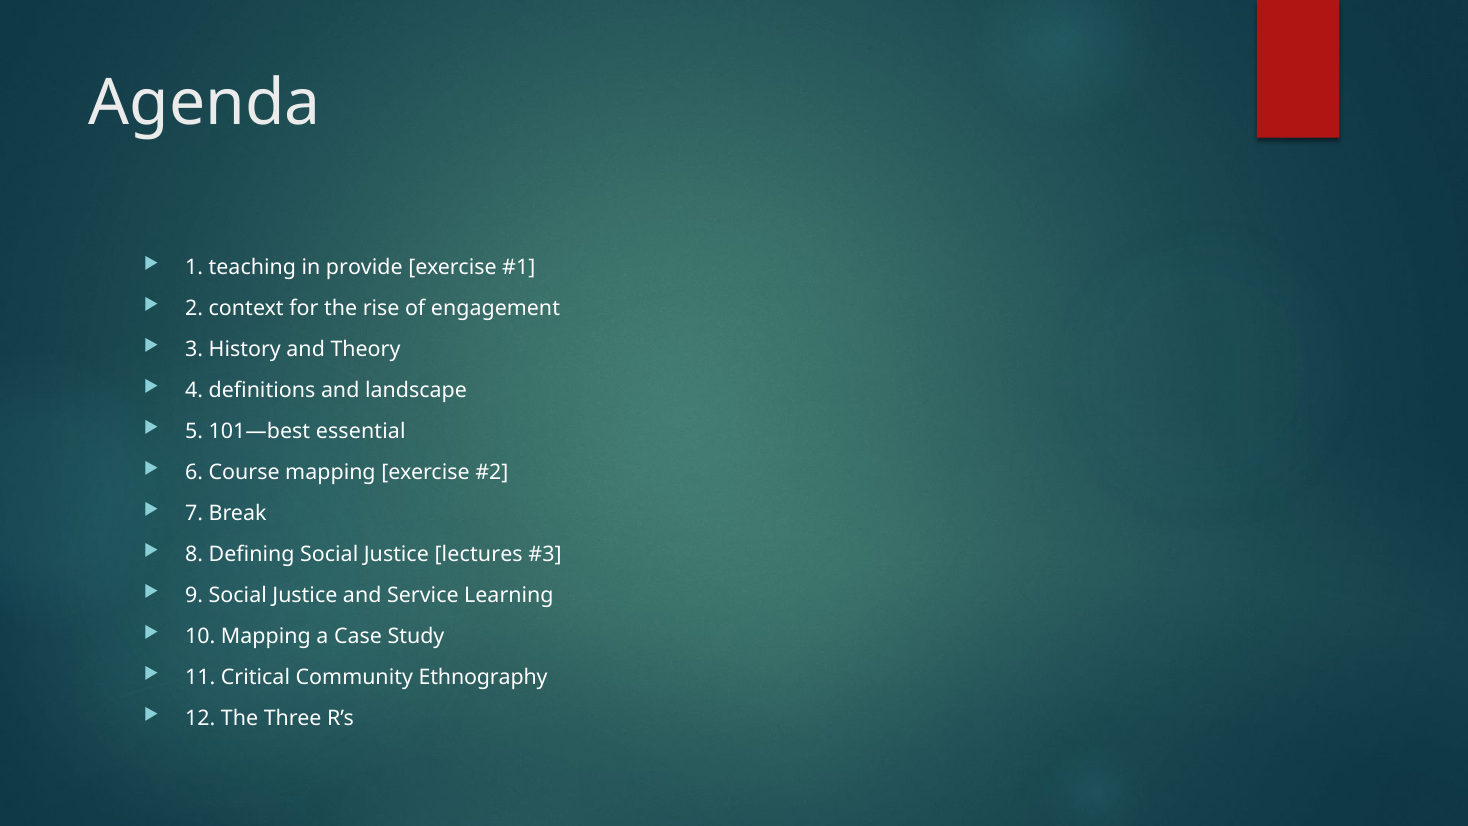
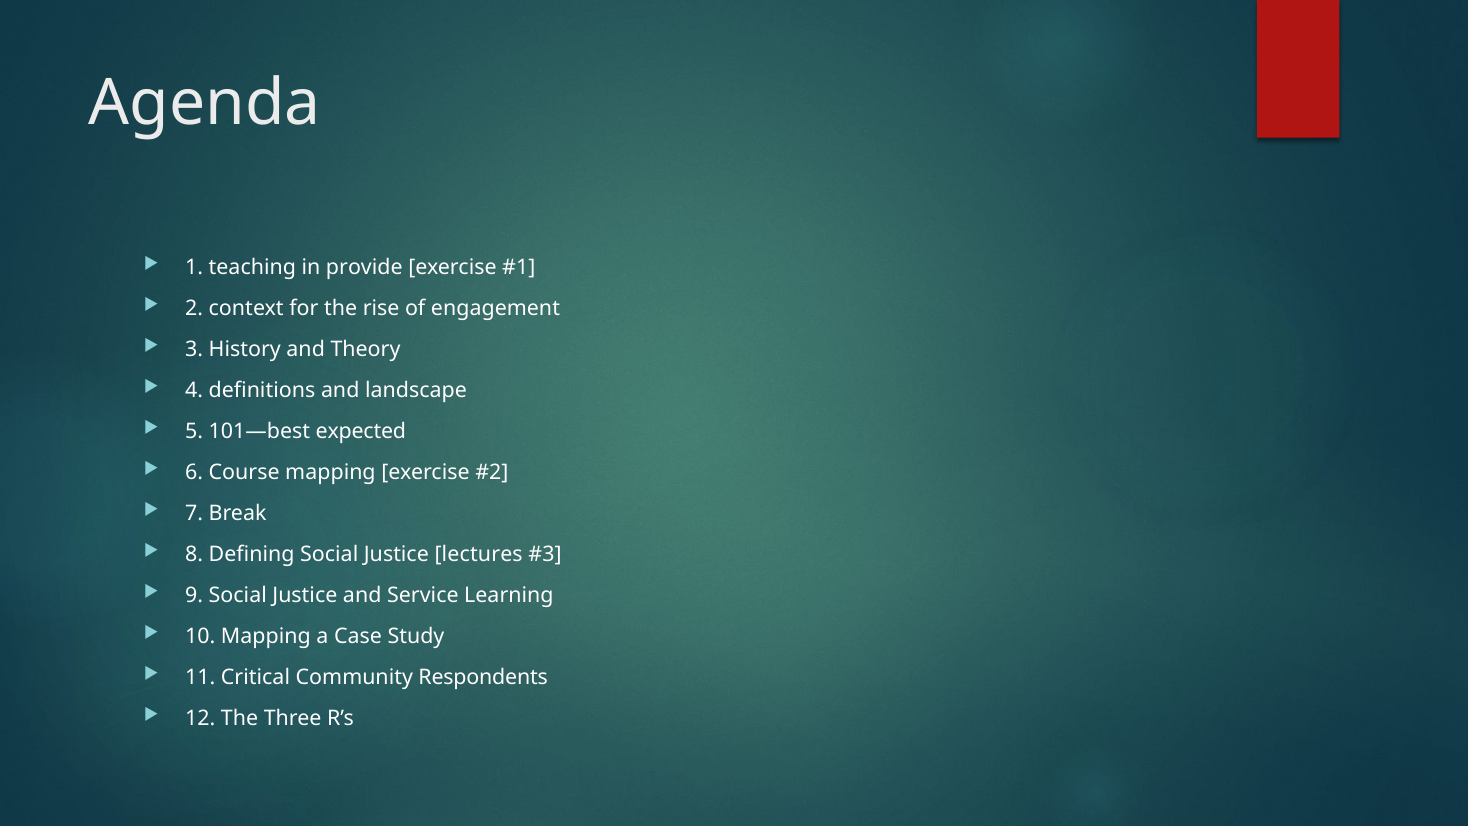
essential: essential -> expected (361, 431)
Ethnography: Ethnography -> Respondents (483, 677)
